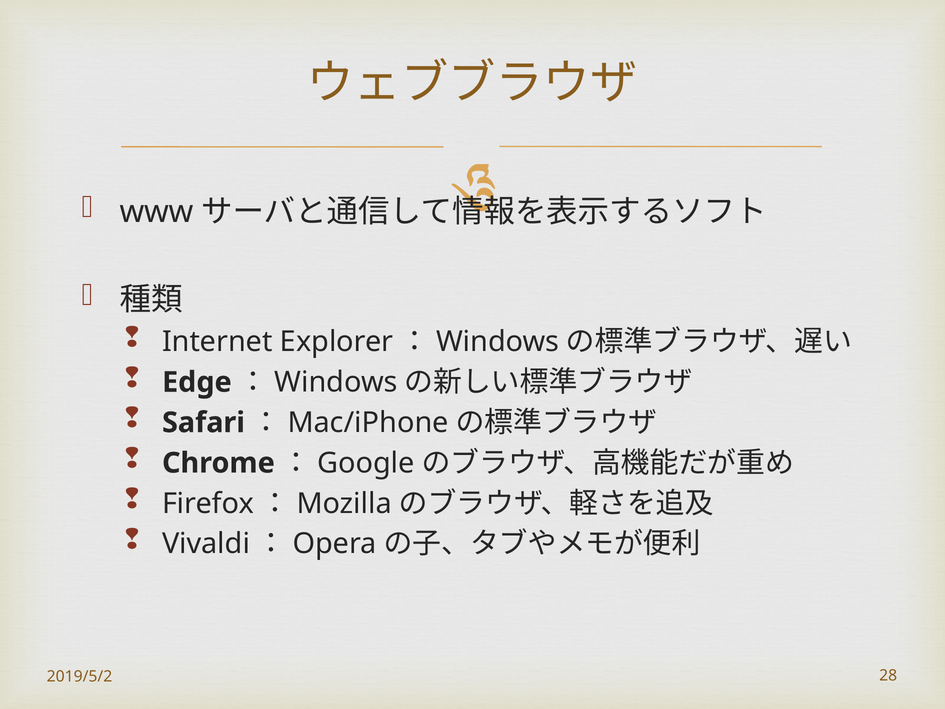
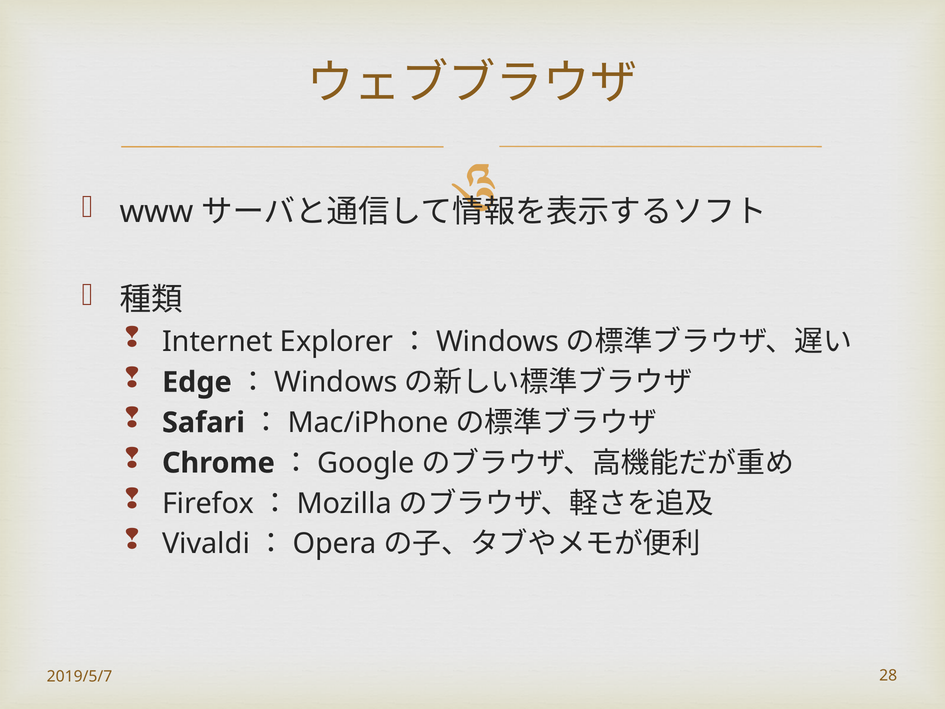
2019/5/2: 2019/5/2 -> 2019/5/7 (80, 676)
